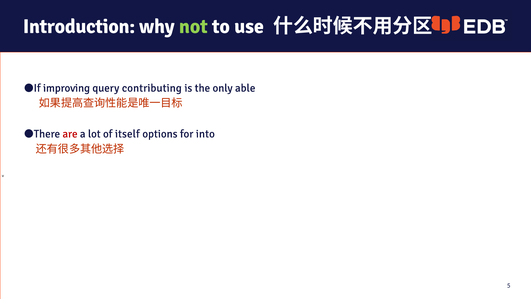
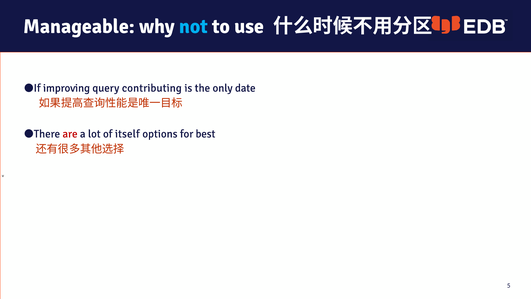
Introduction: Introduction -> Manageable (79, 26)
not colour: light green -> light blue (193, 26)
able: able -> date (245, 88)
into: into -> best (205, 134)
